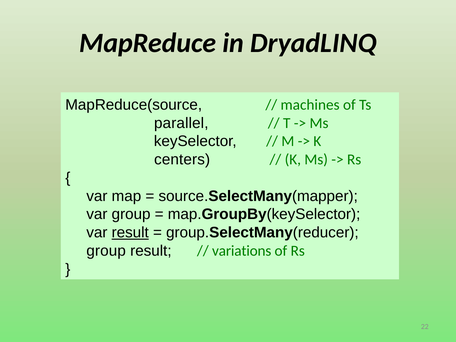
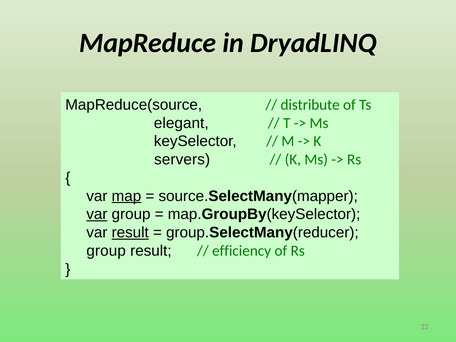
machines: machines -> distribute (310, 105)
parallel: parallel -> elegant (181, 123)
centers: centers -> servers (182, 160)
map underline: none -> present (126, 196)
var underline: none -> present (97, 214)
variations: variations -> efficiency (242, 251)
